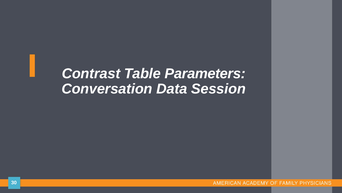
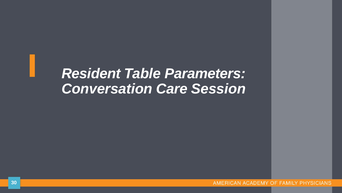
Contrast: Contrast -> Resident (91, 73)
Data: Data -> Care (172, 89)
